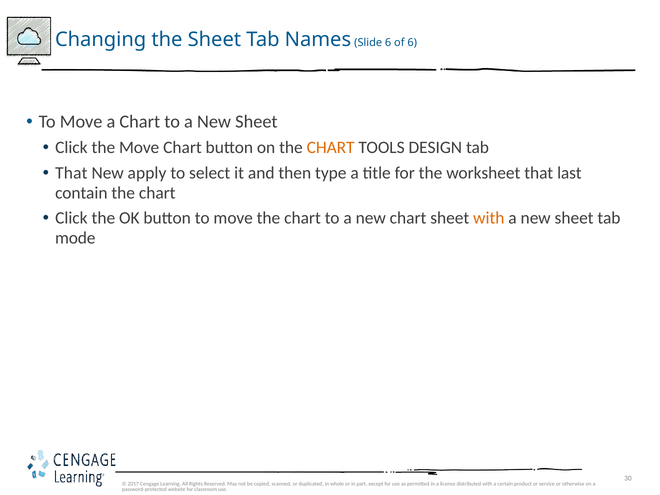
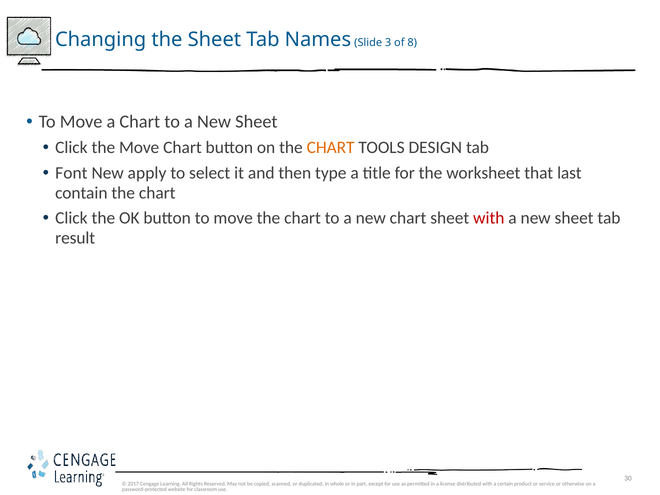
Slide 6: 6 -> 3 (388, 43)
of 6: 6 -> 8 (412, 43)
That: That -> Font (71, 173)
with colour: orange -> red (489, 218)
mode: mode -> result (75, 238)
